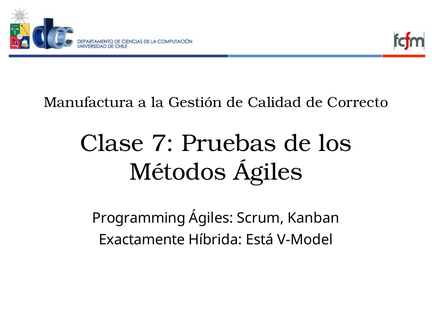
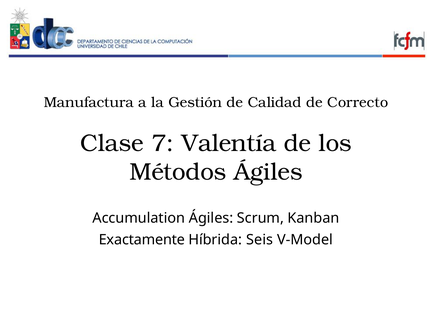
Pruebas: Pruebas -> Valentía (229, 143)
Programming: Programming -> Accumulation (139, 218)
Está: Está -> Seis (260, 240)
